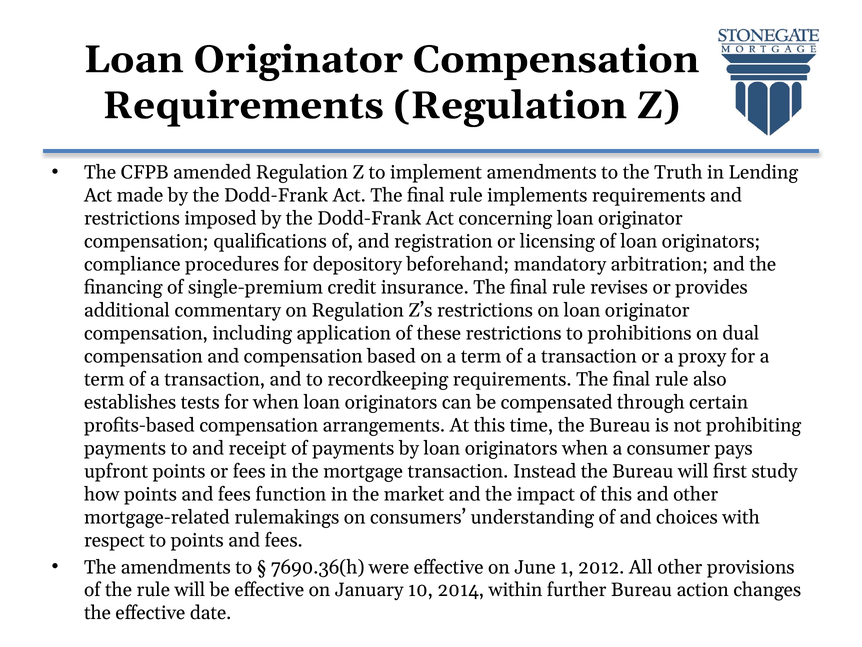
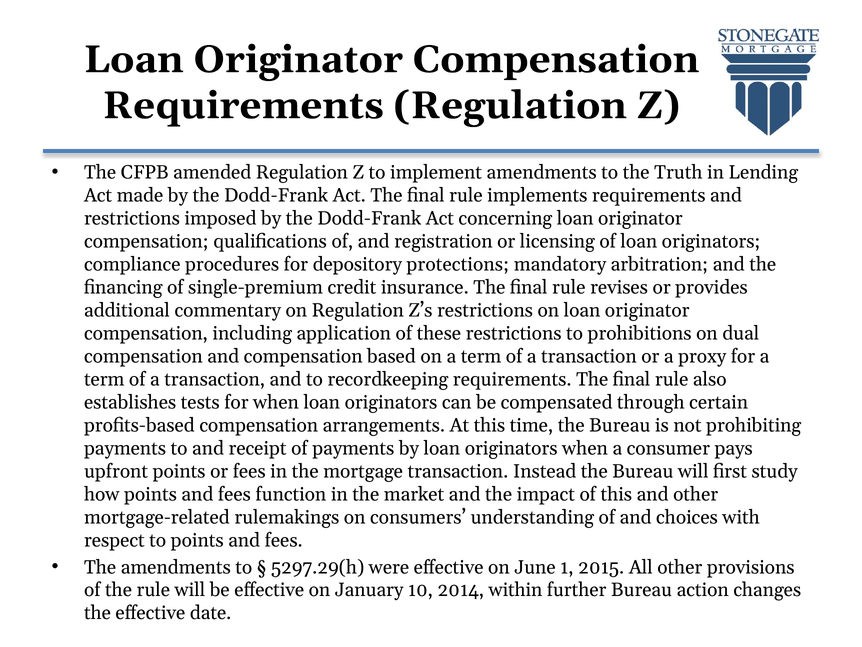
beforehand: beforehand -> protections (458, 264)
7690.36(h: 7690.36(h -> 5297.29(h (318, 567)
2012: 2012 -> 2015 (601, 567)
